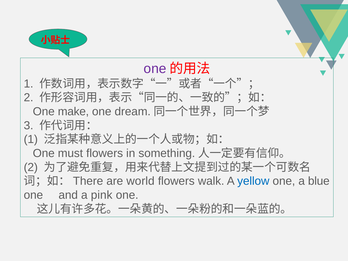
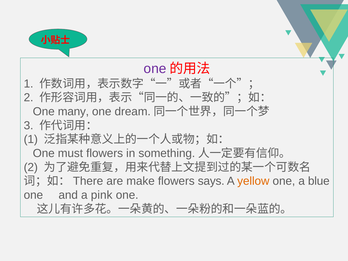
make: make -> many (73, 112)
world: world -> make (141, 181)
walk: walk -> says (211, 181)
yellow colour: blue -> orange (253, 181)
